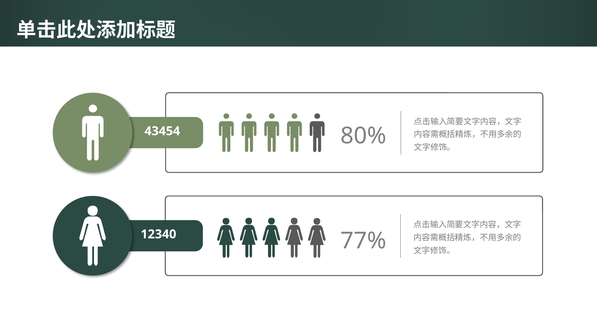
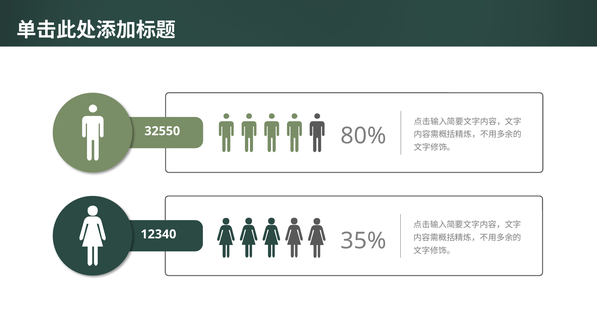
43454: 43454 -> 32550 (162, 131)
77%: 77% -> 35% (364, 241)
